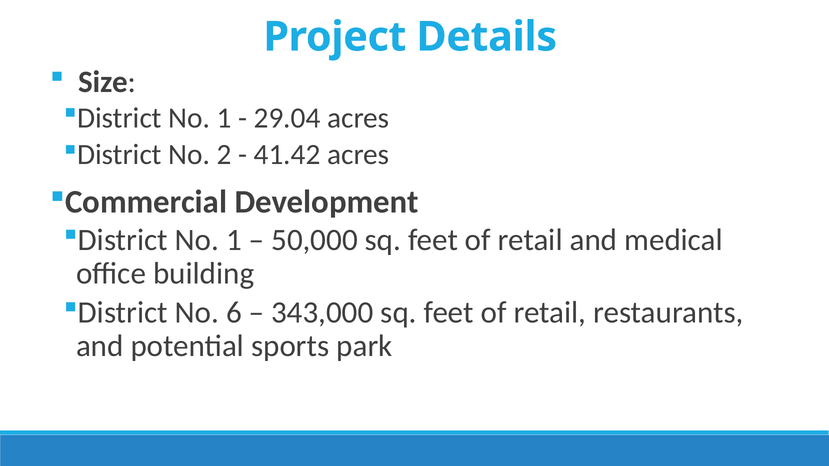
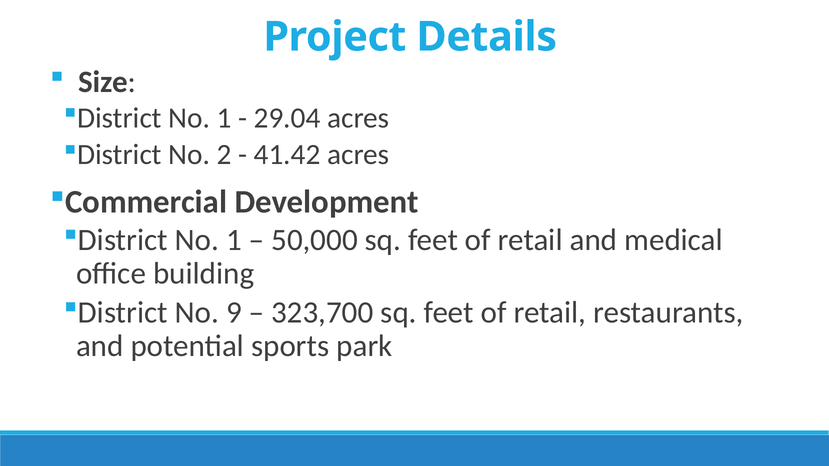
6: 6 -> 9 (234, 313)
343,000: 343,000 -> 323,700 (322, 313)
